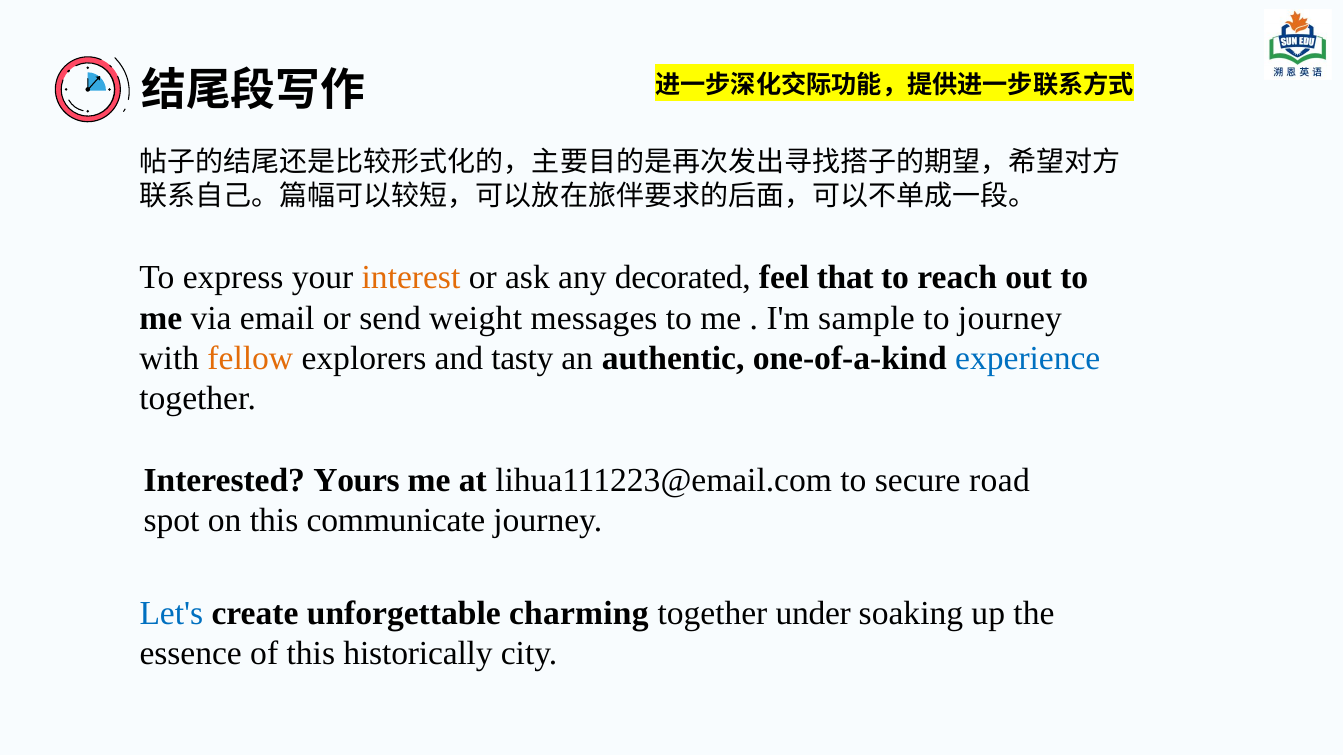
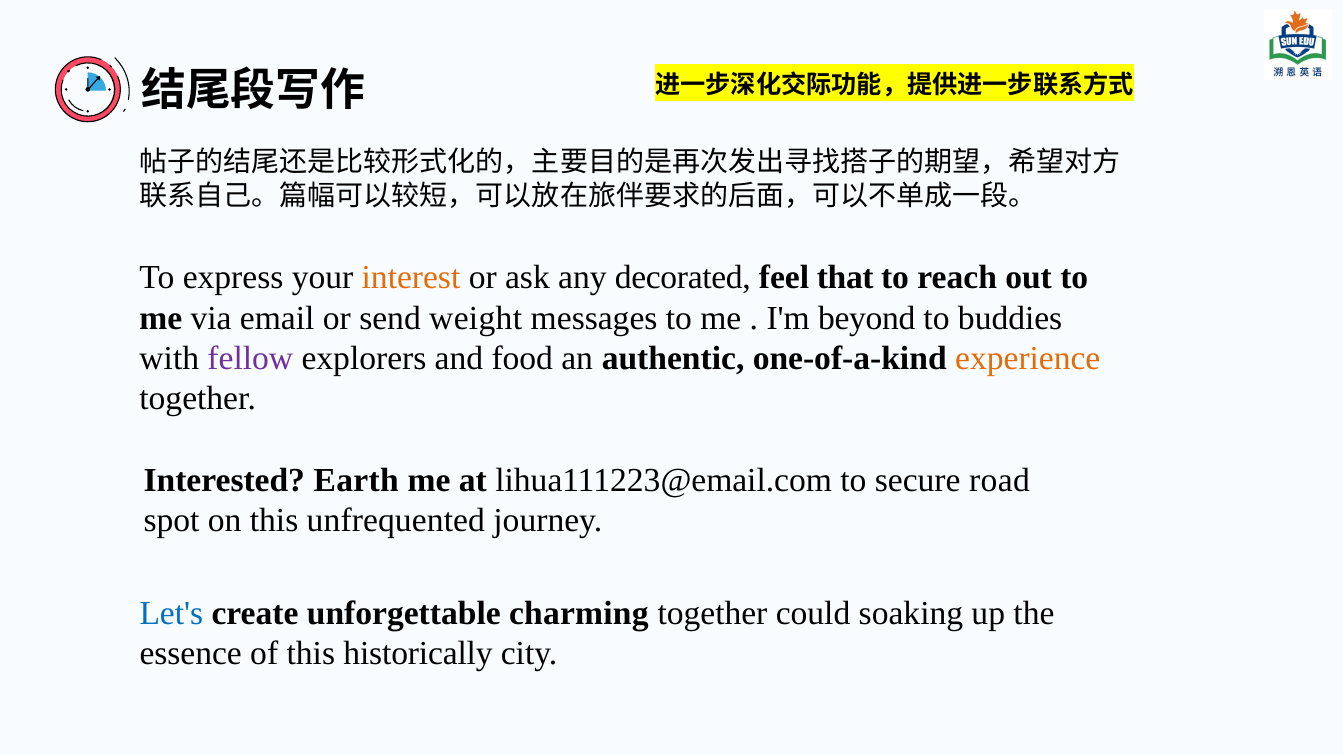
sample: sample -> beyond (867, 318)
to journey: journey -> buddies (1010, 318)
fellow colour: orange -> purple (250, 359)
tasty: tasty -> food (522, 359)
experience colour: blue -> orange (1028, 359)
Yours: Yours -> Earth (356, 481)
communicate: communicate -> unfrequented (396, 521)
under: under -> could (813, 614)
